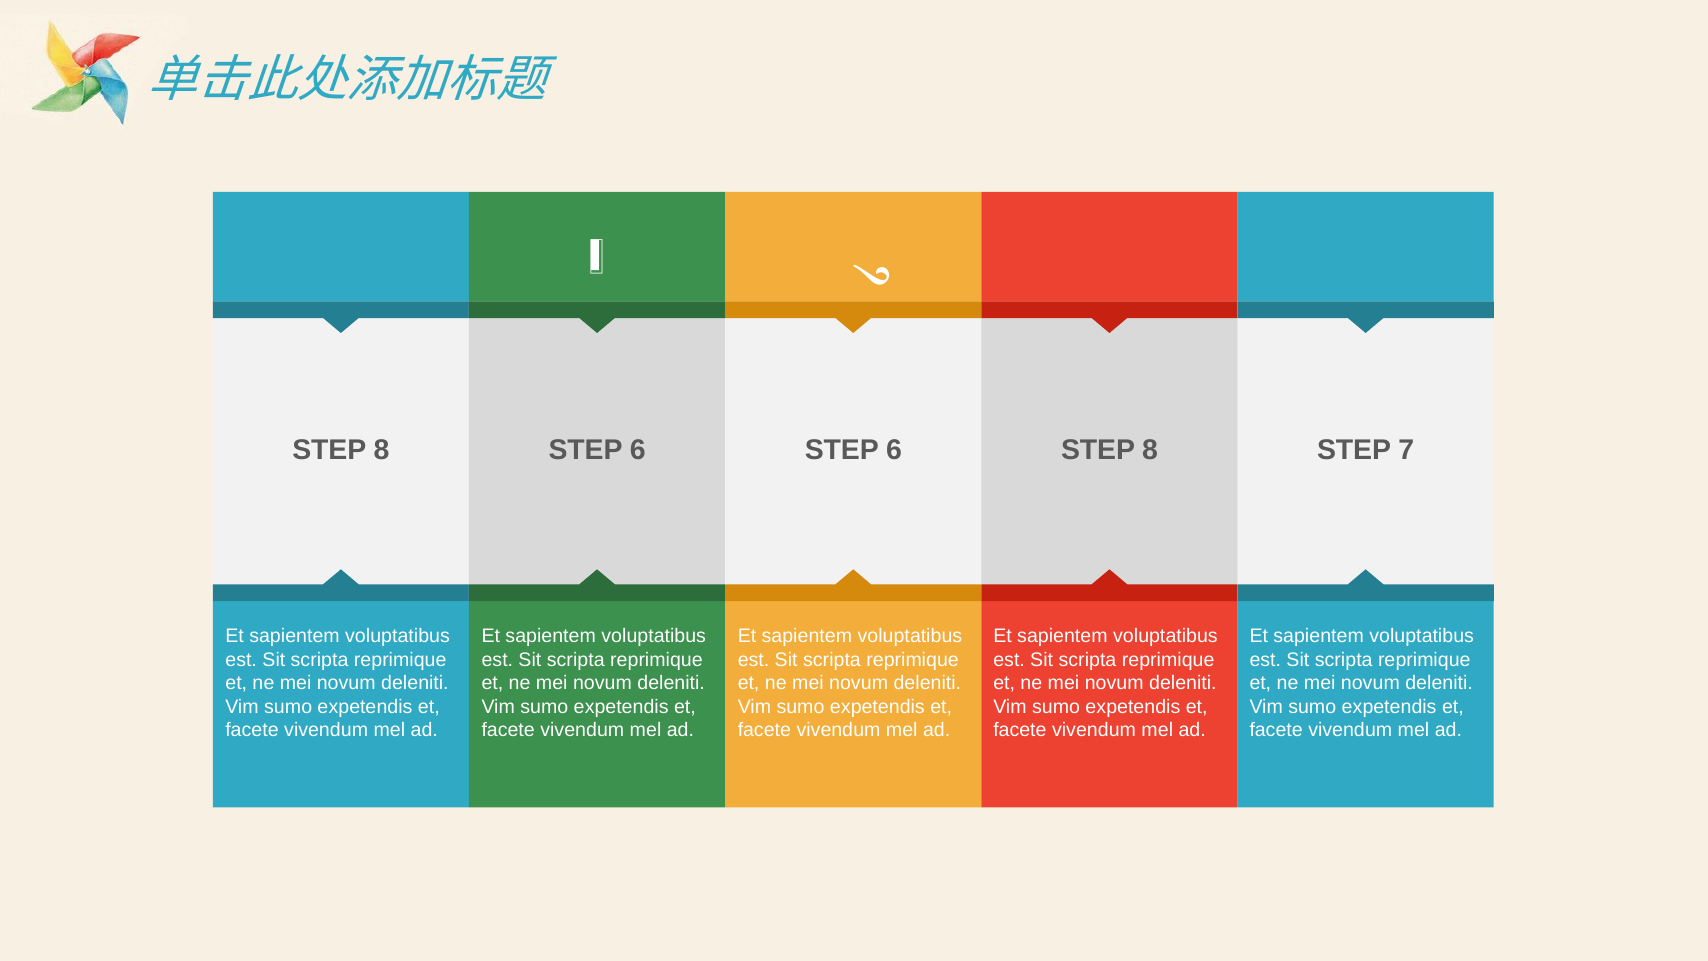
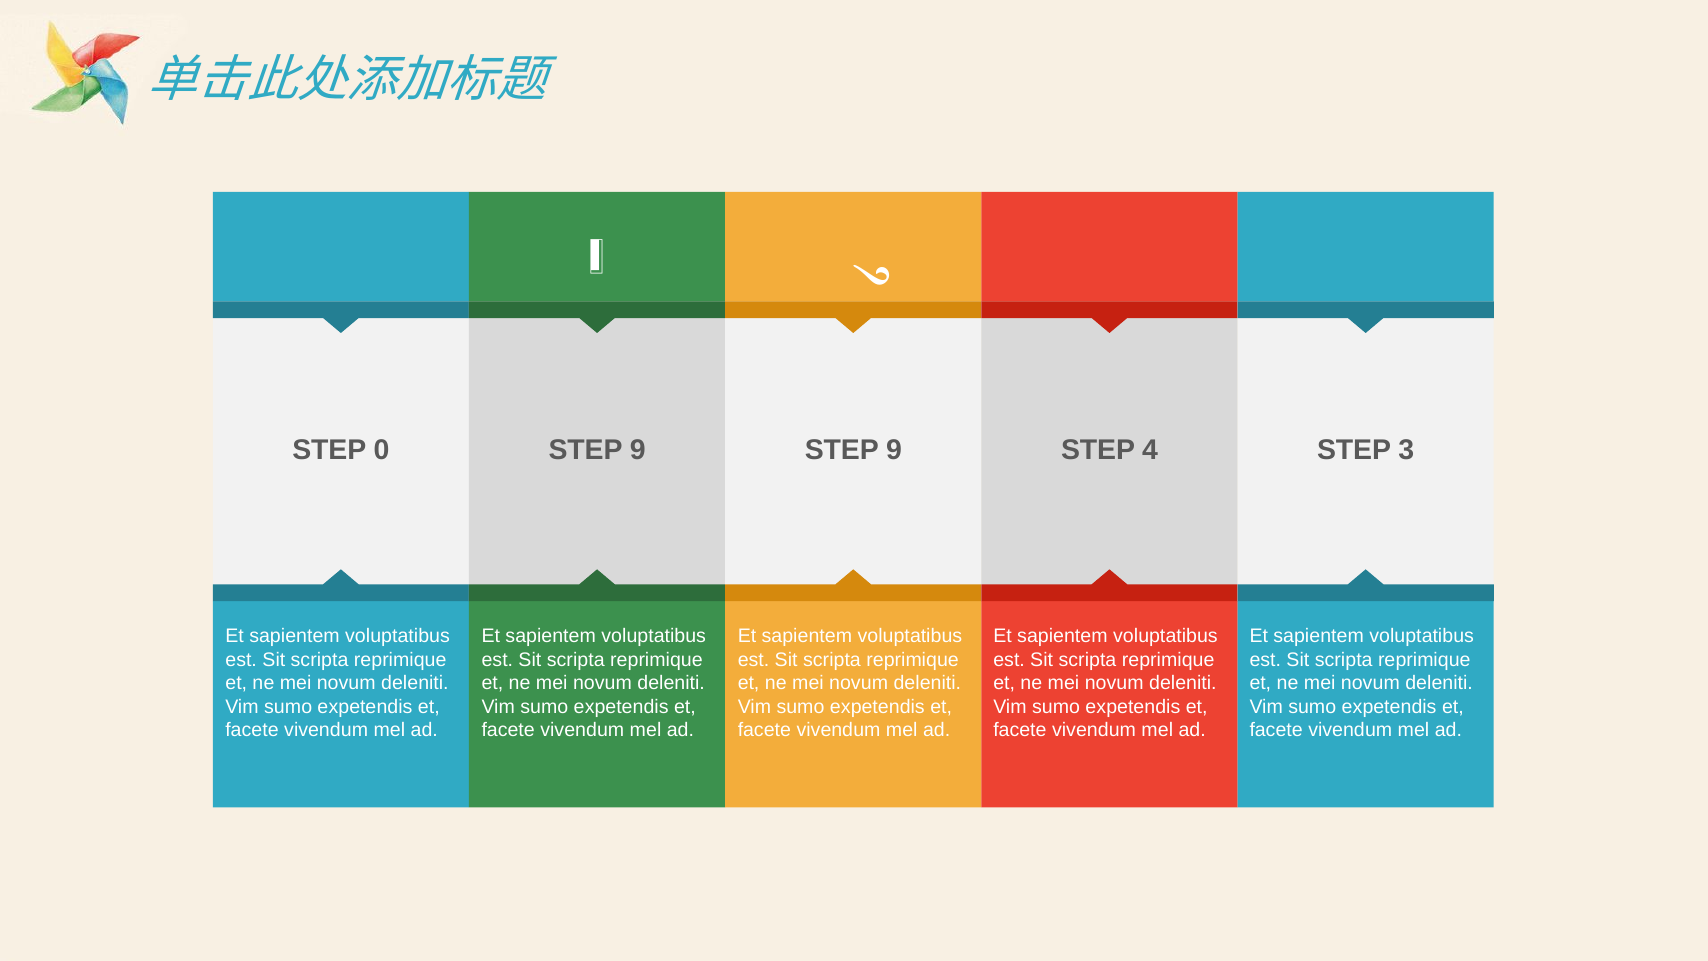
8: 8 -> 0 (382, 450)
6: 6 -> 9 (638, 450)
6: 6 -> 9 (894, 450)
8: 8 -> 4 (1150, 450)
7: 7 -> 3 (1406, 450)
